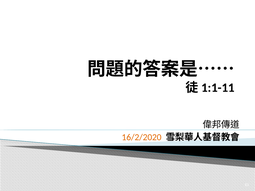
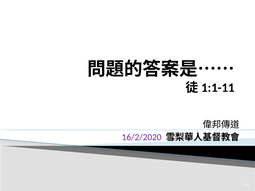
16/2/2020 colour: orange -> purple (142, 137)
